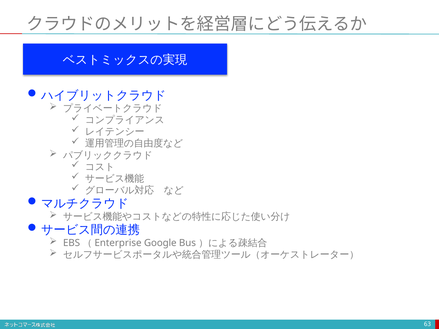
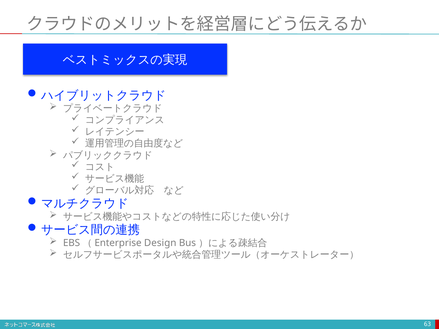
Google: Google -> Design (160, 243)
